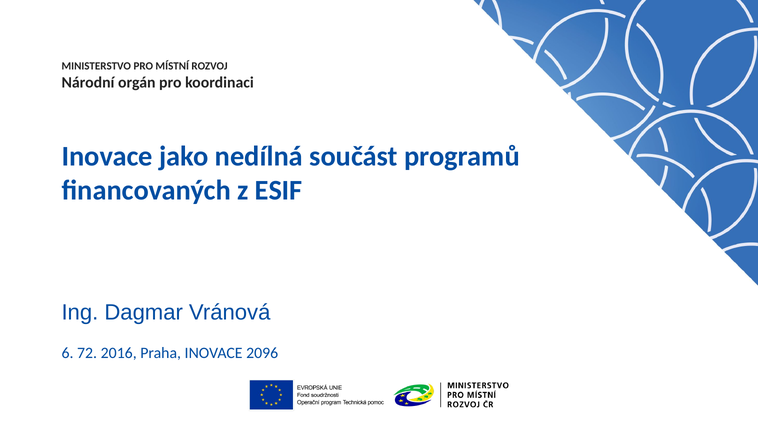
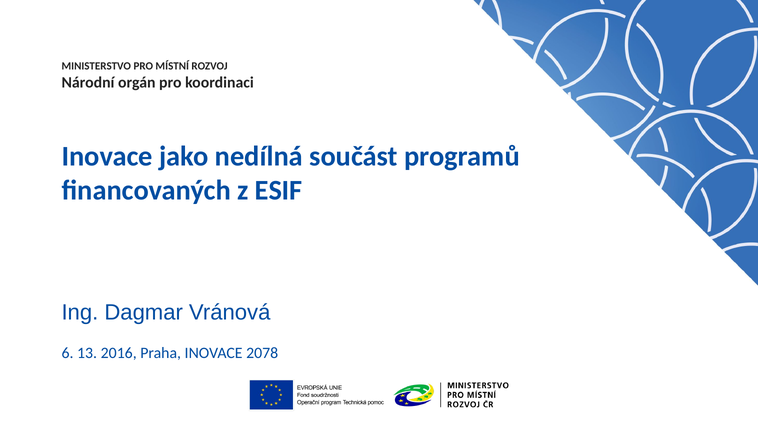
72: 72 -> 13 (87, 353)
2096: 2096 -> 2078 (262, 353)
